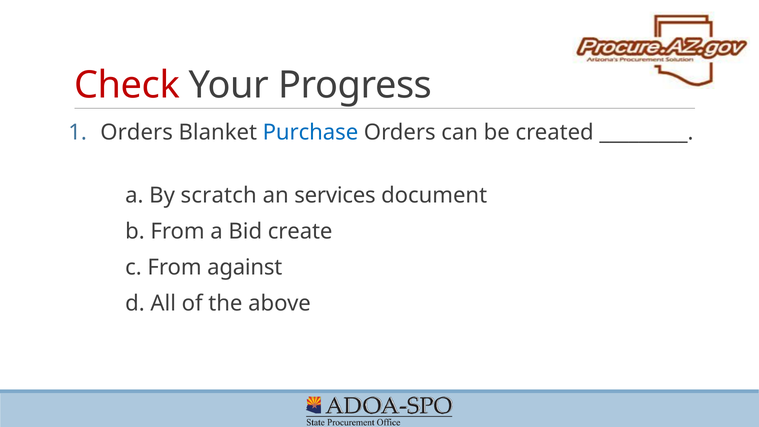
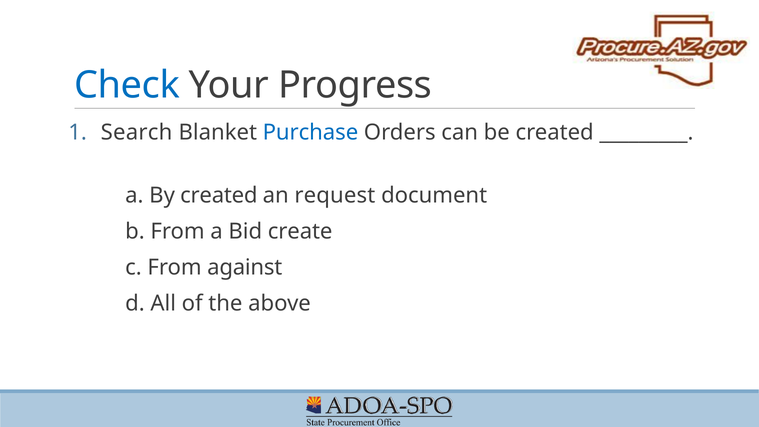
Check colour: red -> blue (127, 85)
Orders: Orders -> Search (137, 133)
By scratch: scratch -> created (219, 195)
services: services -> request (335, 195)
